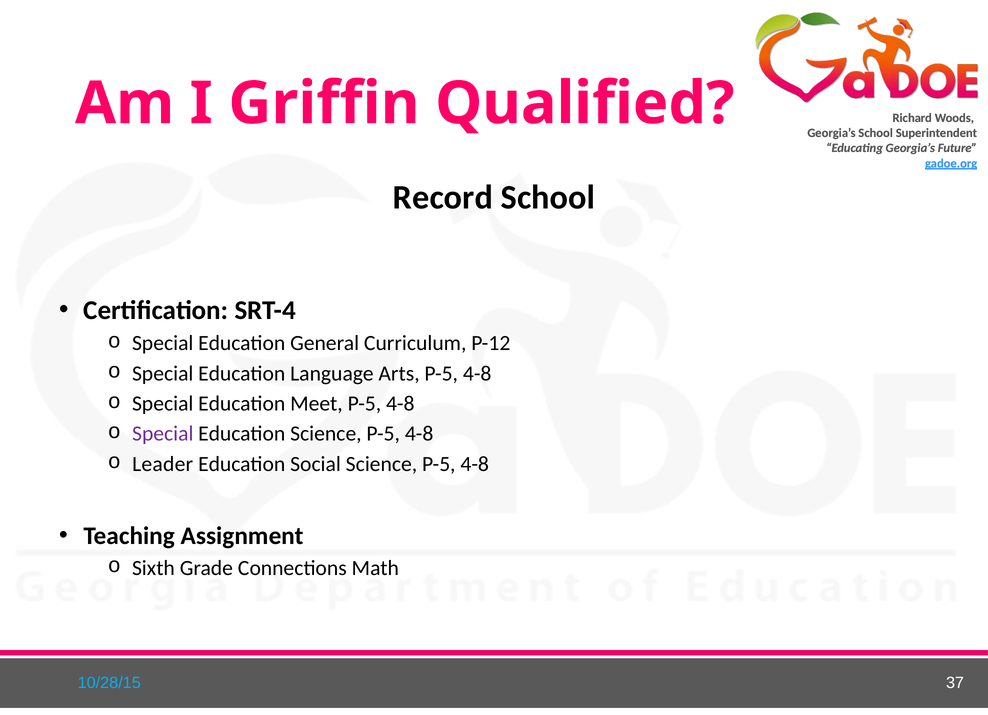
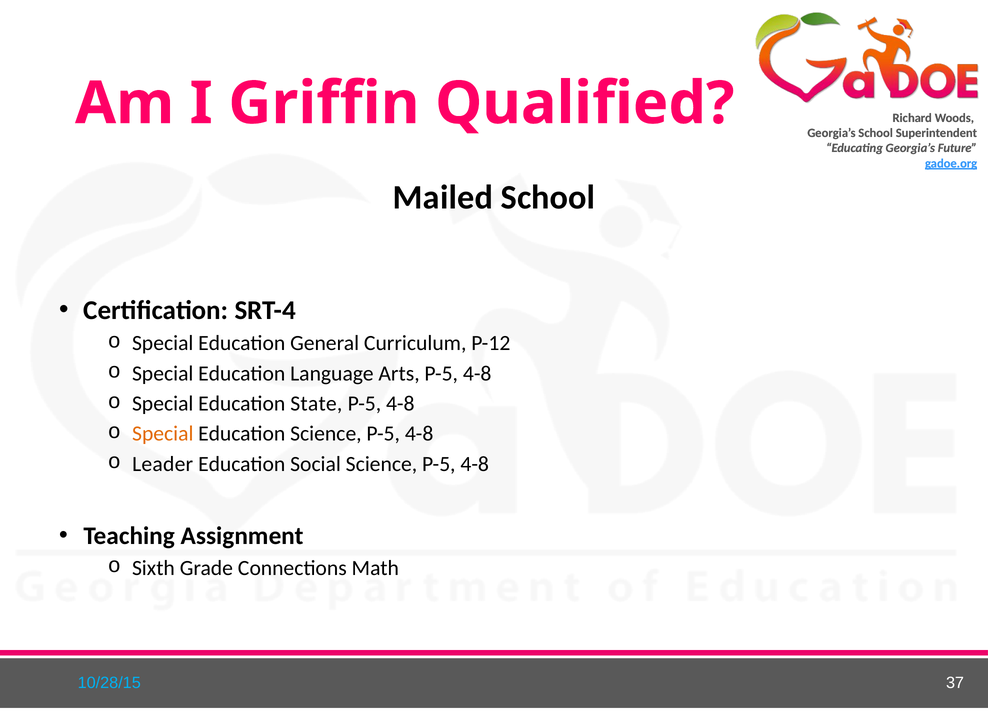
Record: Record -> Mailed (443, 197)
Meet: Meet -> State (316, 404)
Special colour: purple -> orange (163, 434)
